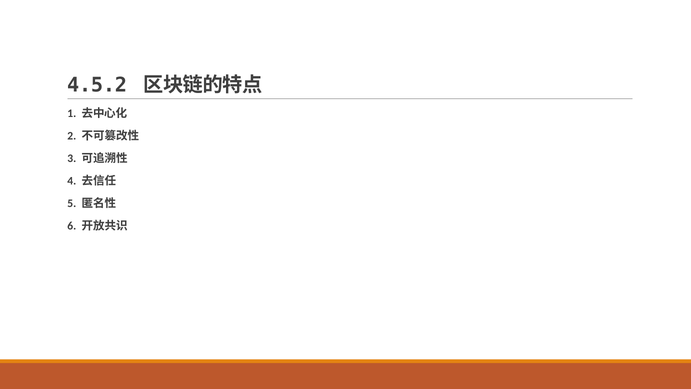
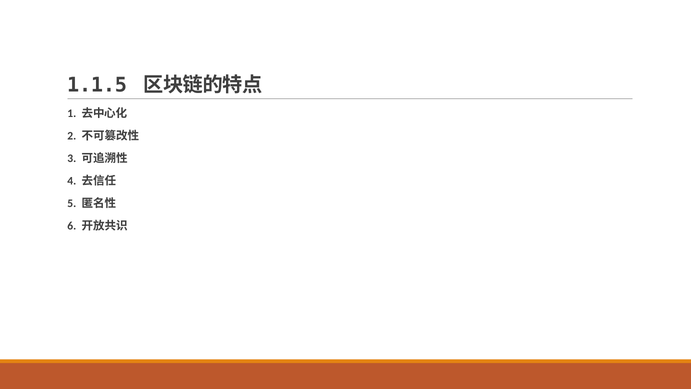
4.5.2: 4.5.2 -> 1.1.5 (97, 85)
